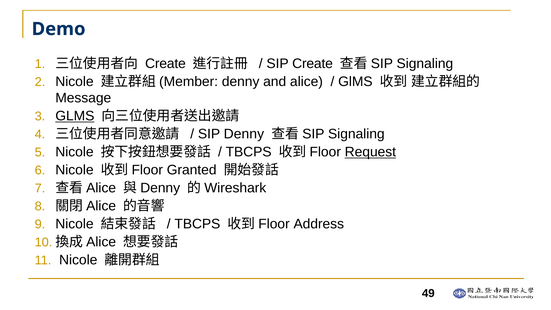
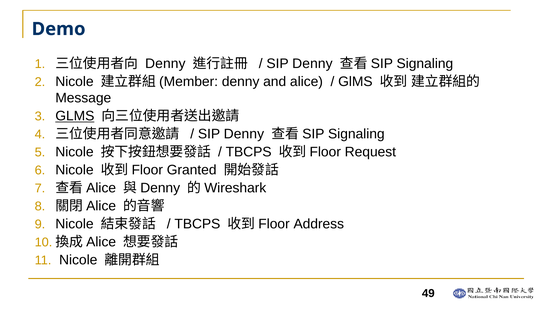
Create: Create -> Denny (165, 64)
Create: Create -> Denny (312, 64)
Request underline: present -> none (370, 152)
